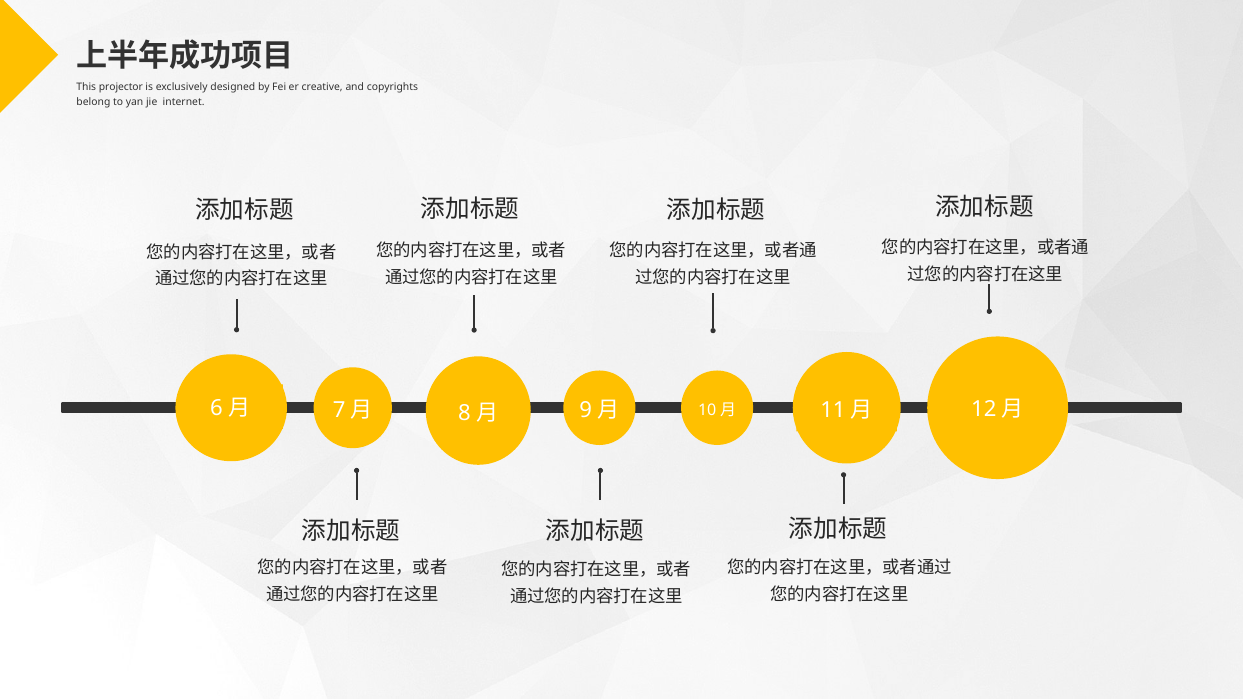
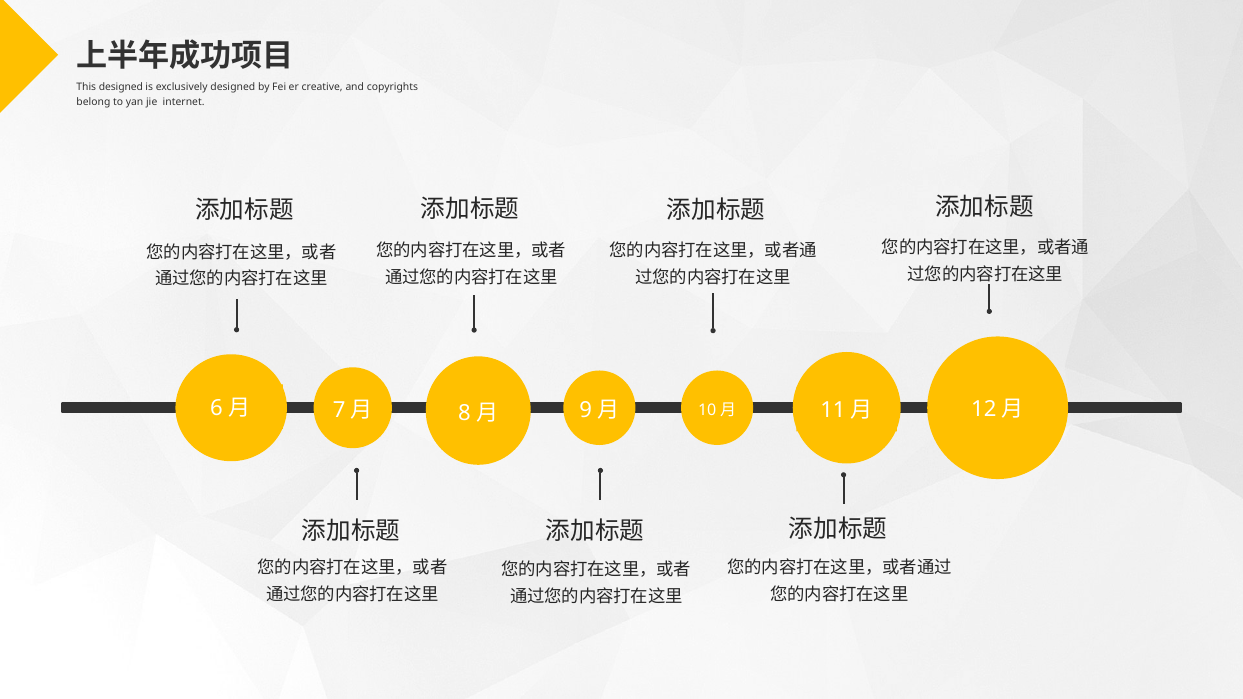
This projector: projector -> designed (121, 87)
